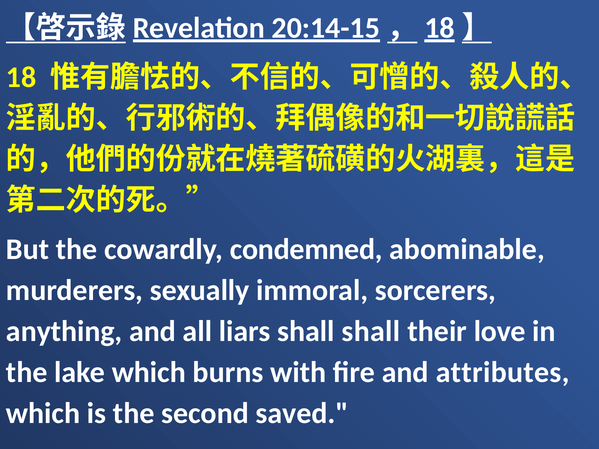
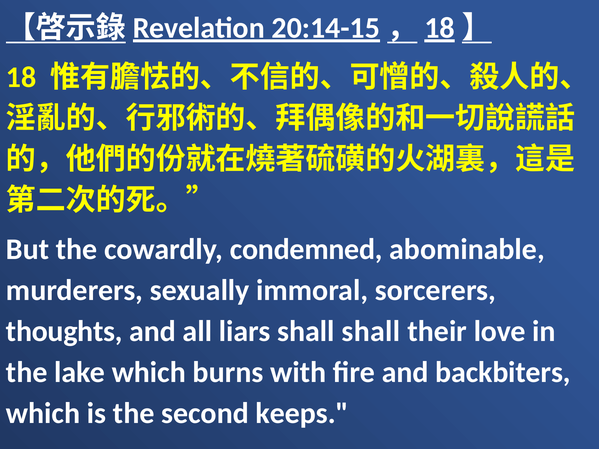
anything: anything -> thoughts (64, 331)
attributes: attributes -> backbiters (503, 372)
saved: saved -> keeps (302, 413)
